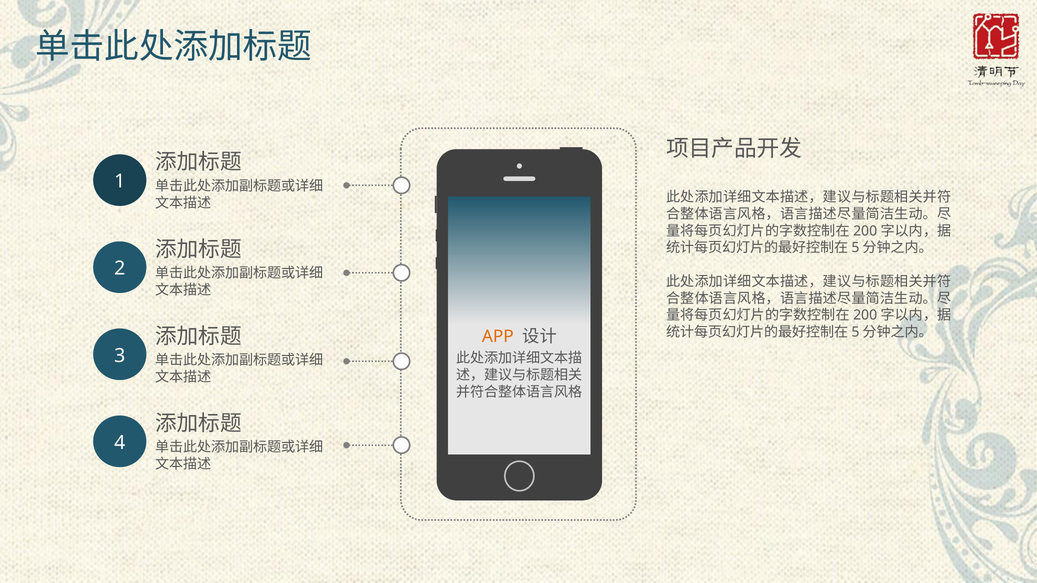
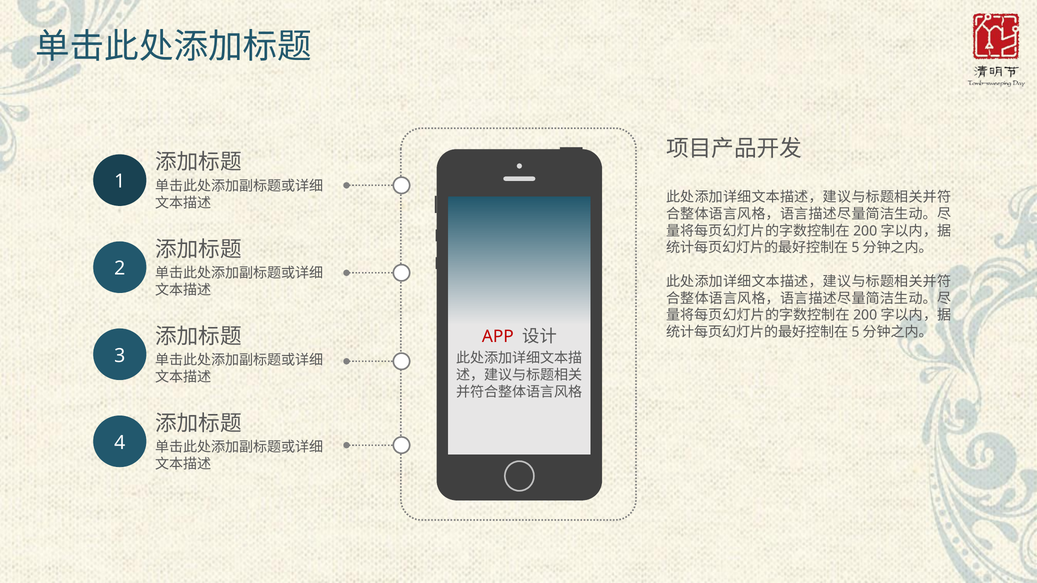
APP colour: orange -> red (498, 337)
